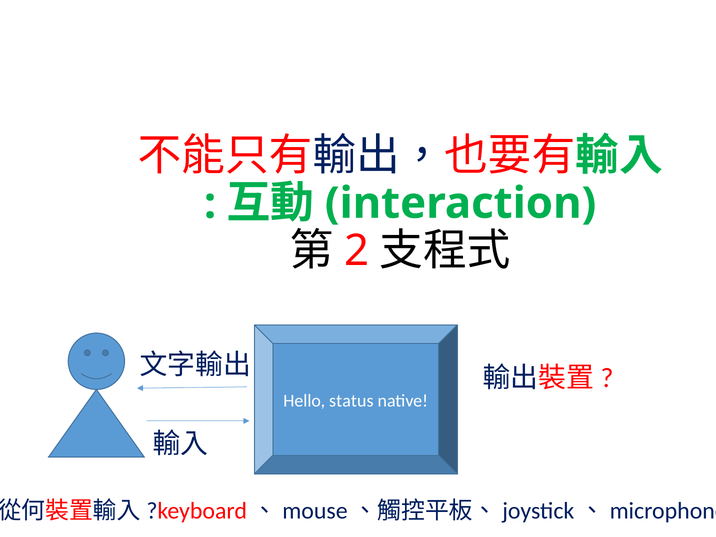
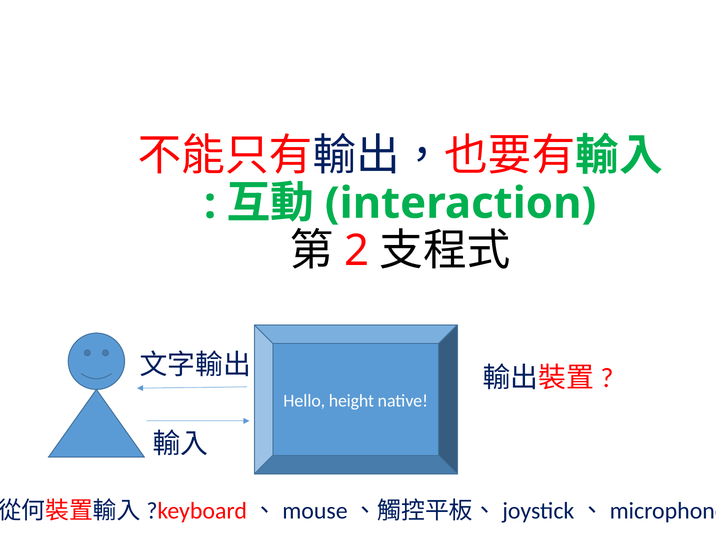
status: status -> height (351, 401)
